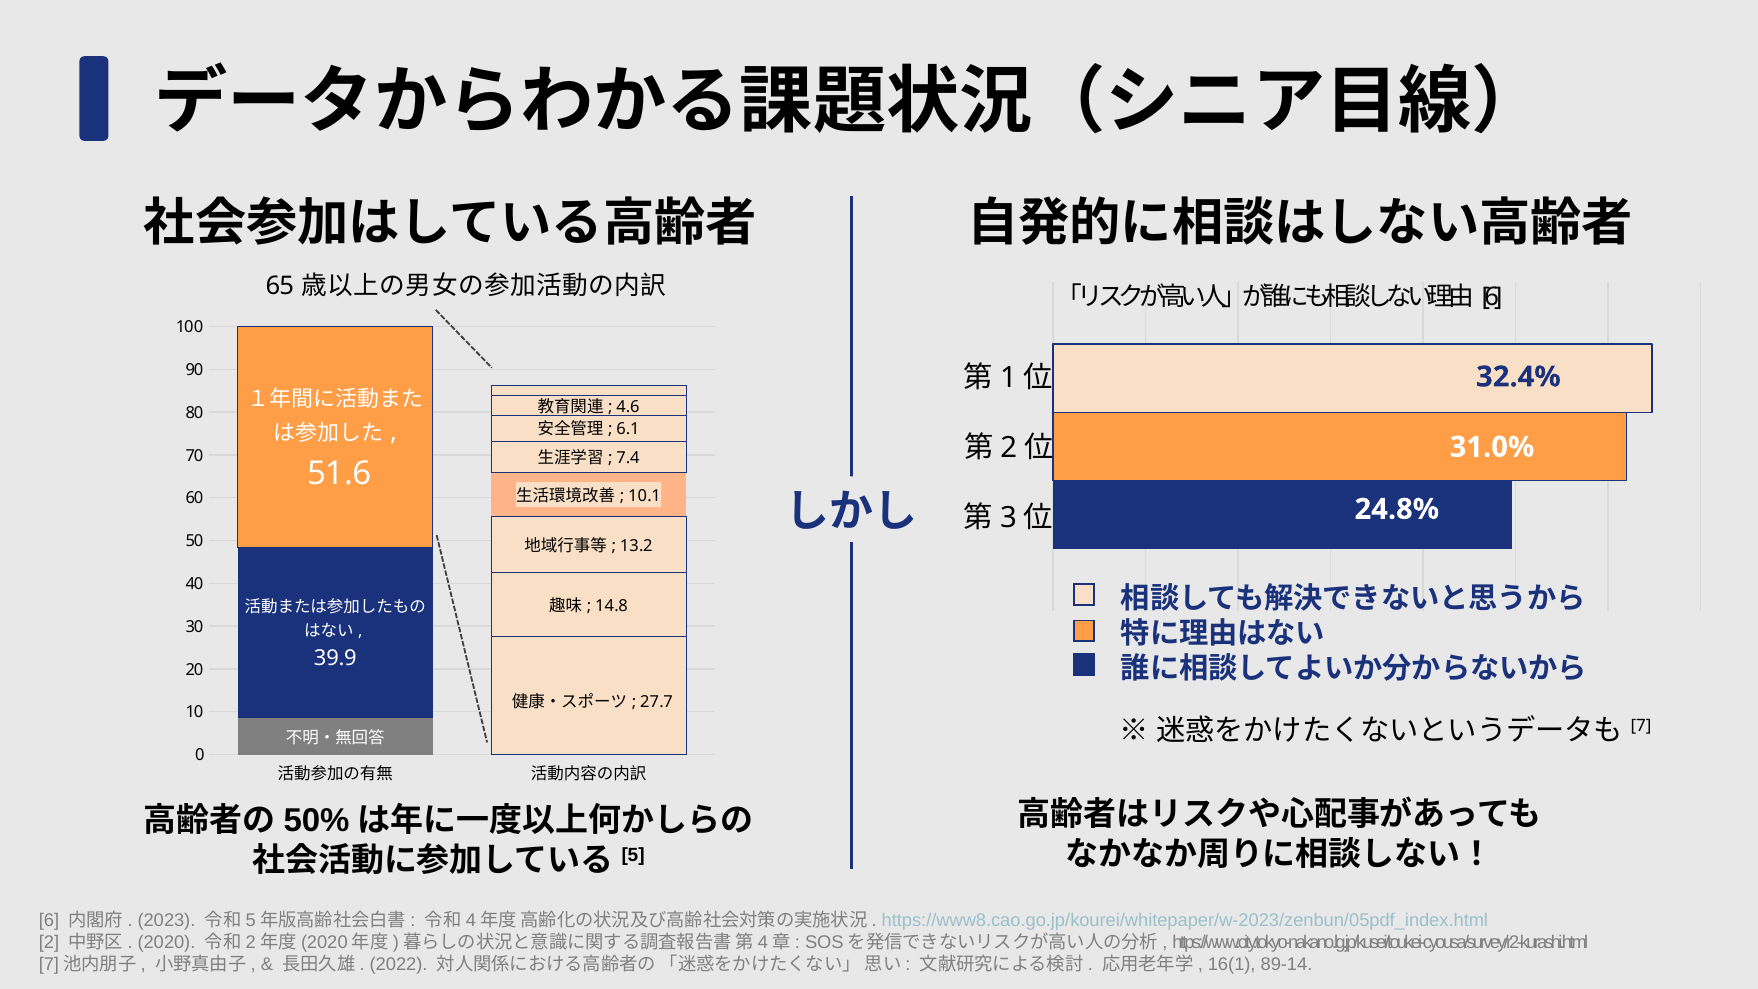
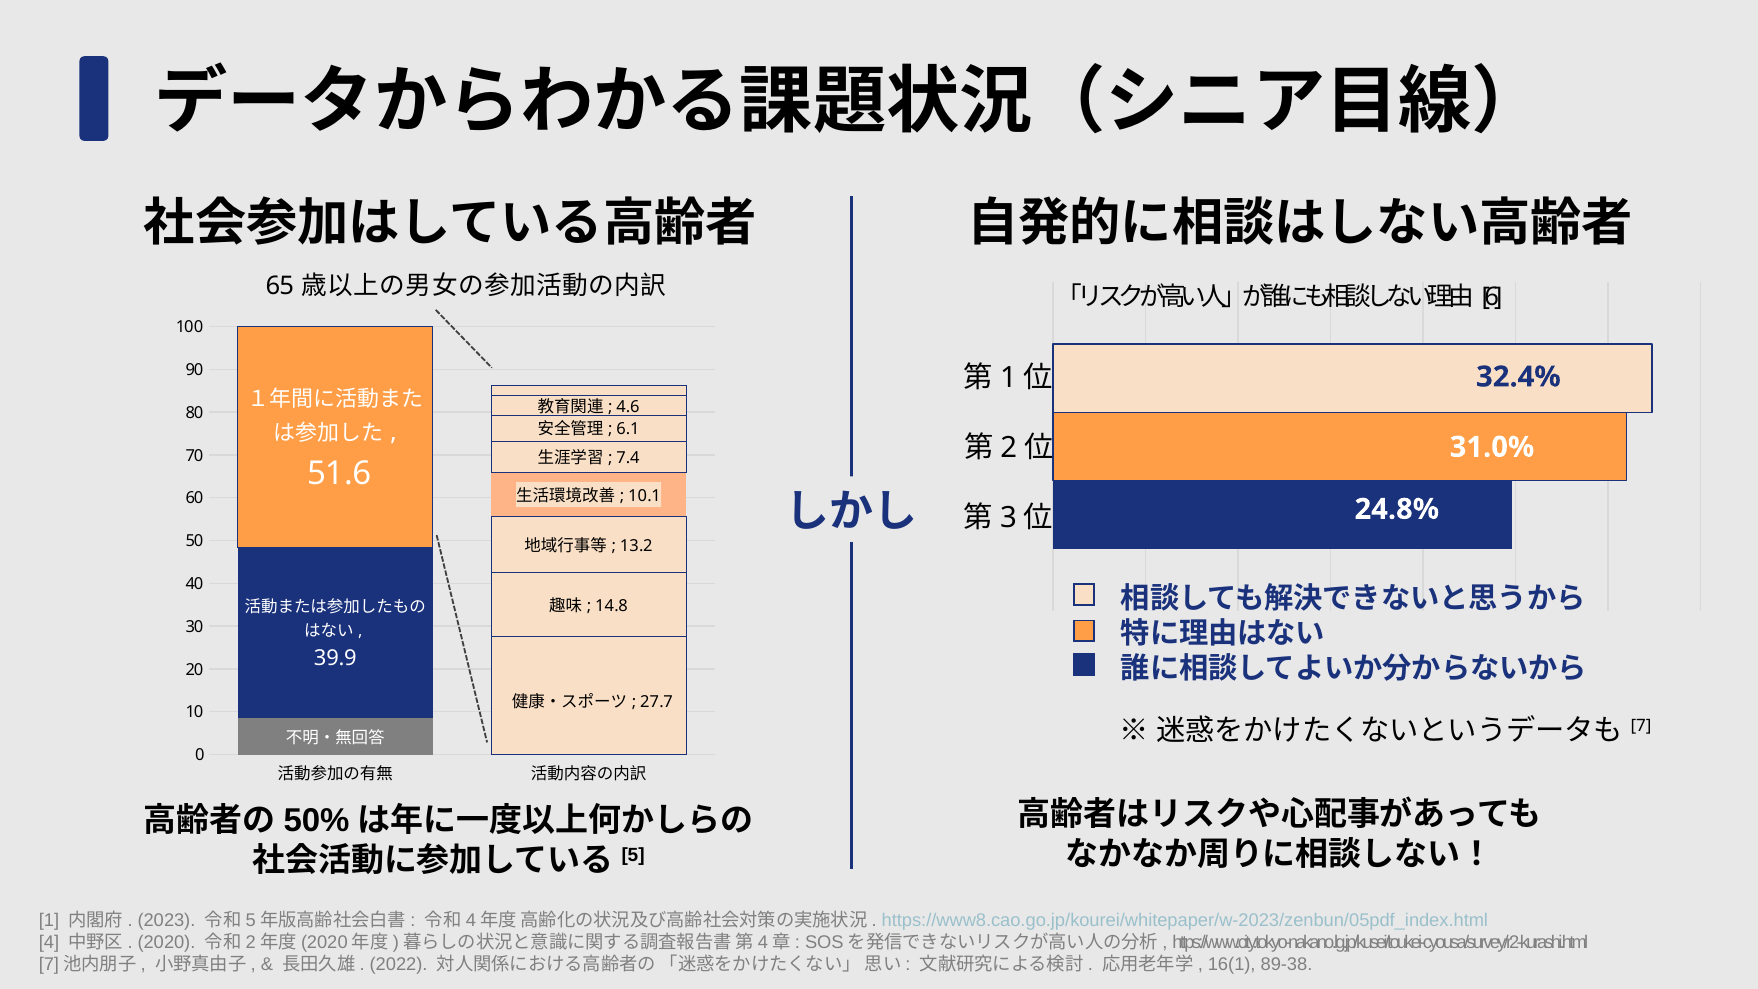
6: 6 -> 1 (49, 920)
2: 2 -> 4 (49, 942)
89-14: 89-14 -> 89-38 (1286, 964)
